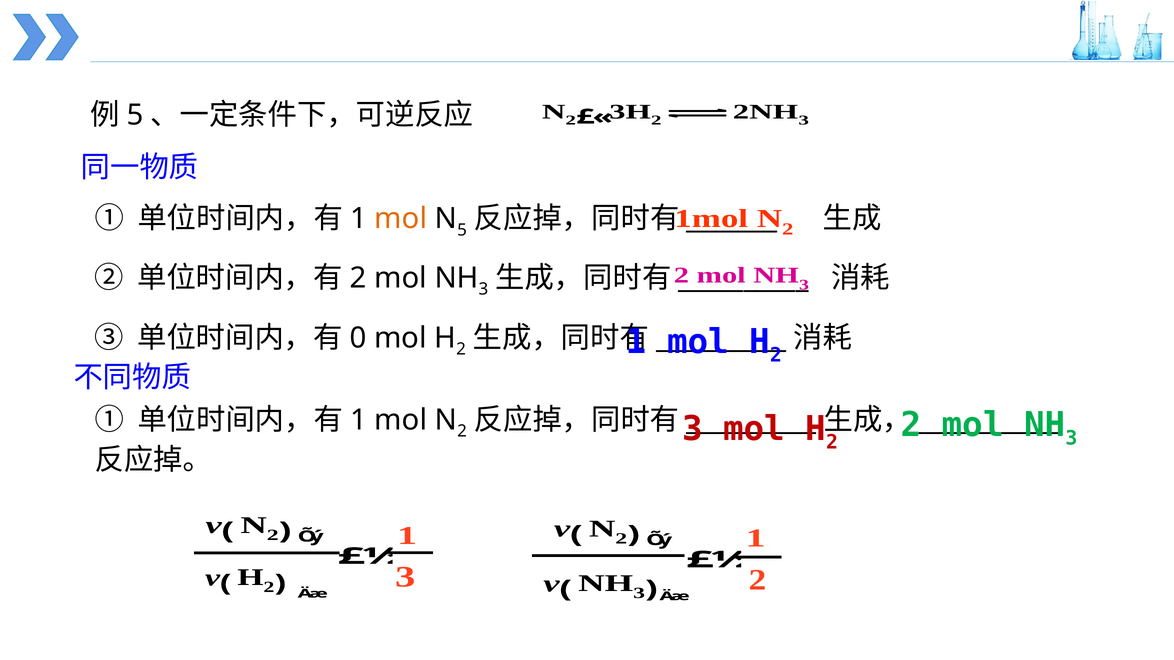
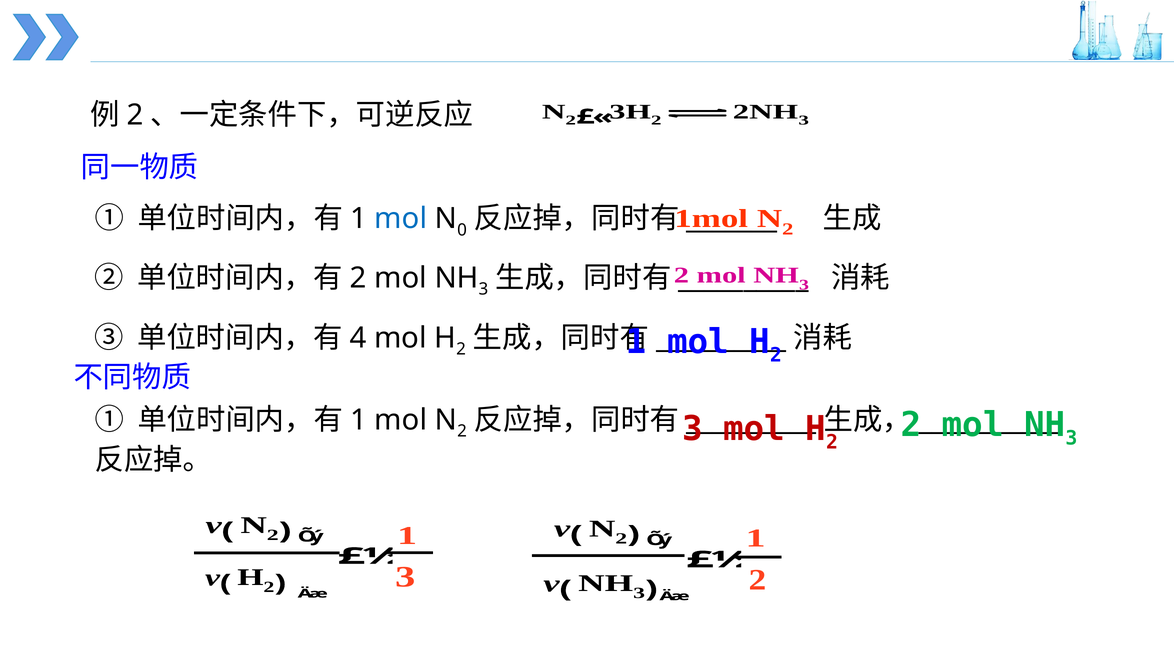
5: 5 -> 2 (135, 115)
mol colour: orange -> blue (401, 219)
5: 5 -> 0 (462, 230)
0: 0 -> 4 (358, 338)
